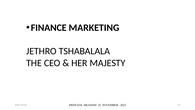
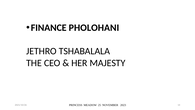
MARKETING: MARKETING -> PHOLOHANI (94, 28)
